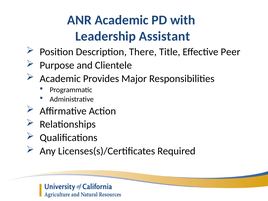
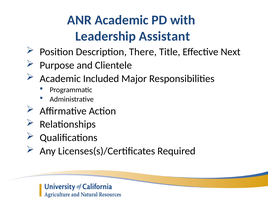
Peer: Peer -> Next (231, 52)
Provides: Provides -> Included (101, 79)
